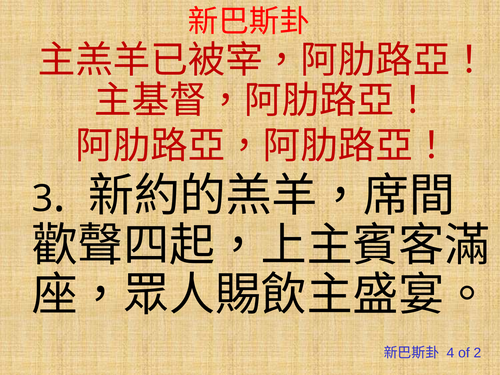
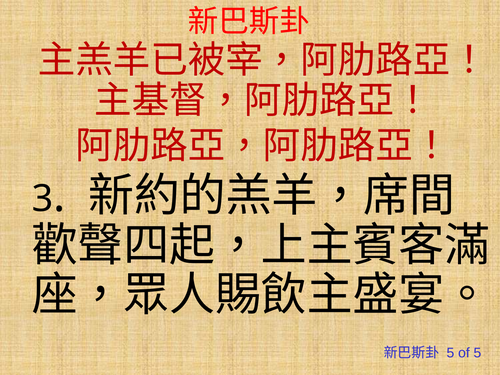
4: 4 -> 5 (450, 353)
of 2: 2 -> 5 (477, 353)
